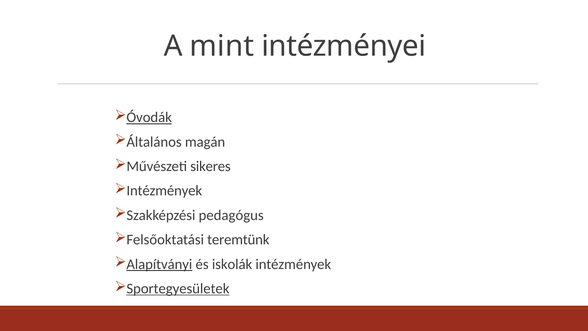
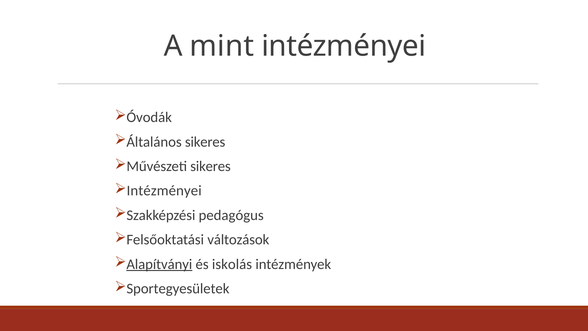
Óvodák underline: present -> none (149, 117)
Általános magán: magán -> sikeres (205, 142)
Intézmények: Intézmények -> Intézményei (164, 191)
teremtünk: teremtünk -> változások (238, 240)
iskolák: iskolák -> iskolás (232, 264)
Sportegyesületek underline: present -> none (178, 288)
